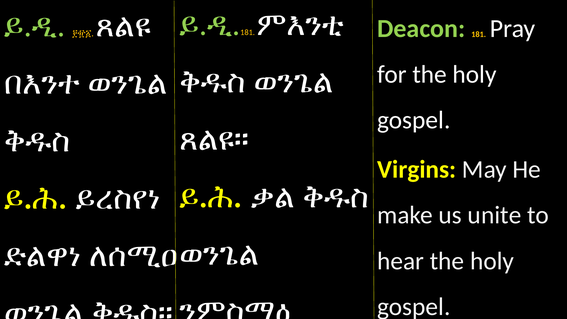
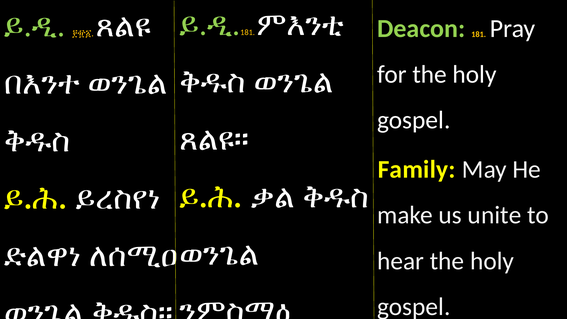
Virgins: Virgins -> Family (417, 170)
